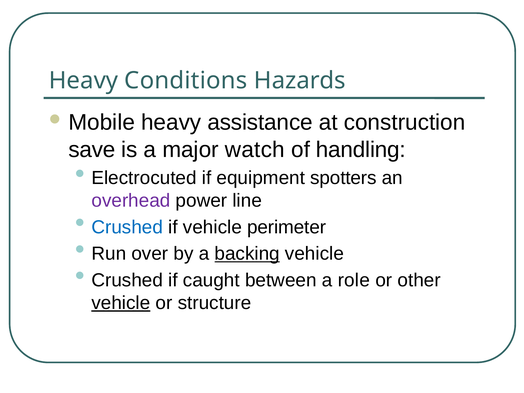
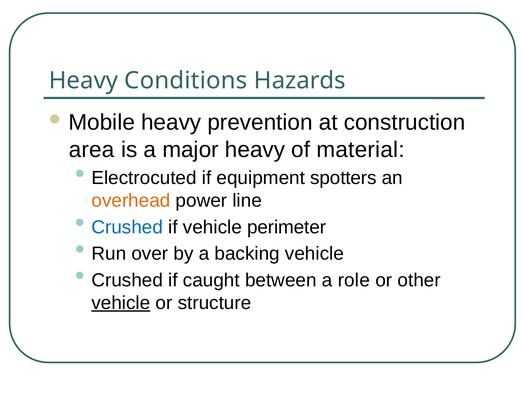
assistance: assistance -> prevention (260, 123)
save: save -> area (92, 150)
major watch: watch -> heavy (255, 150)
handling: handling -> material (361, 150)
overhead colour: purple -> orange (131, 201)
backing underline: present -> none (247, 254)
